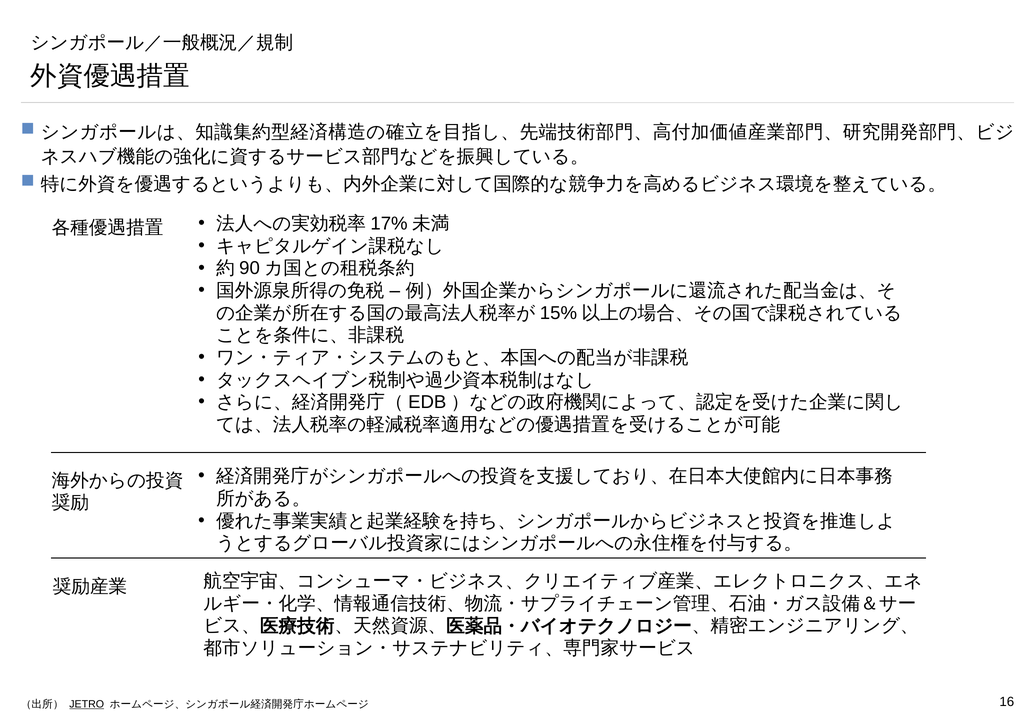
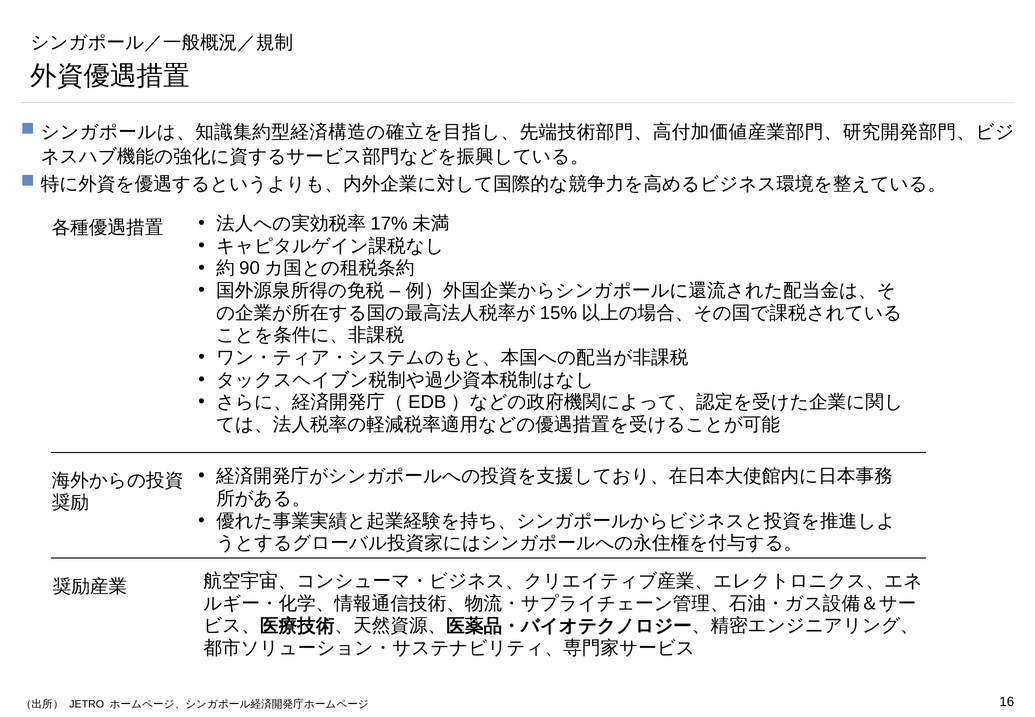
JETRO underline: present -> none (87, 704)
